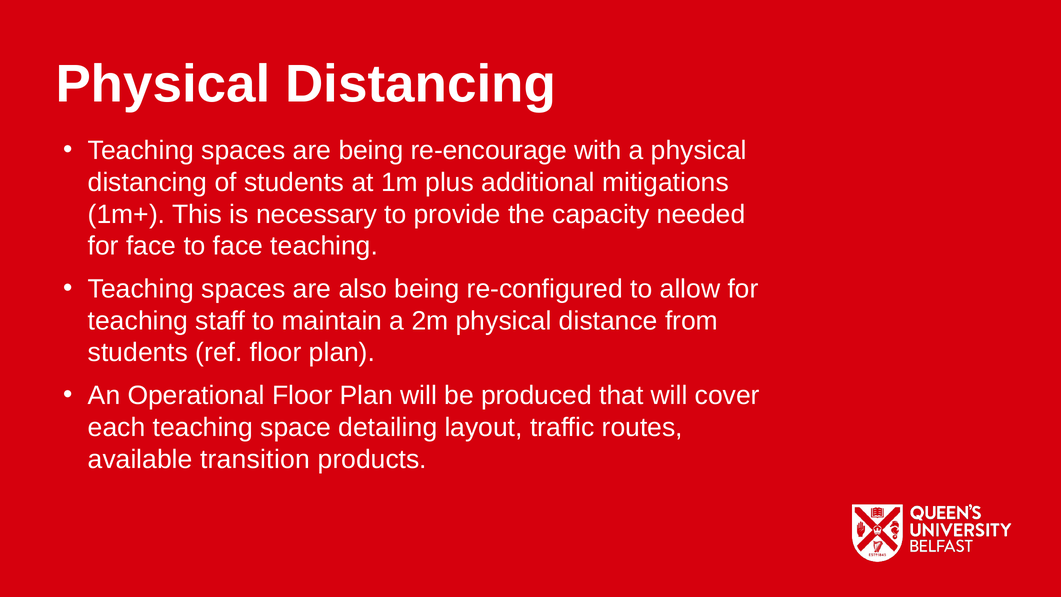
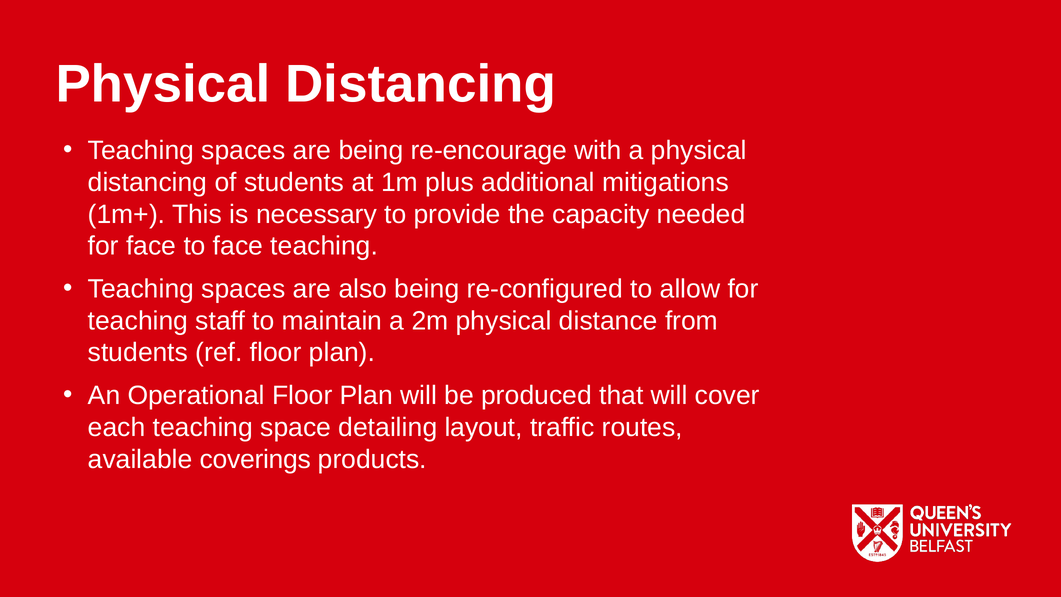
transition: transition -> coverings (255, 459)
